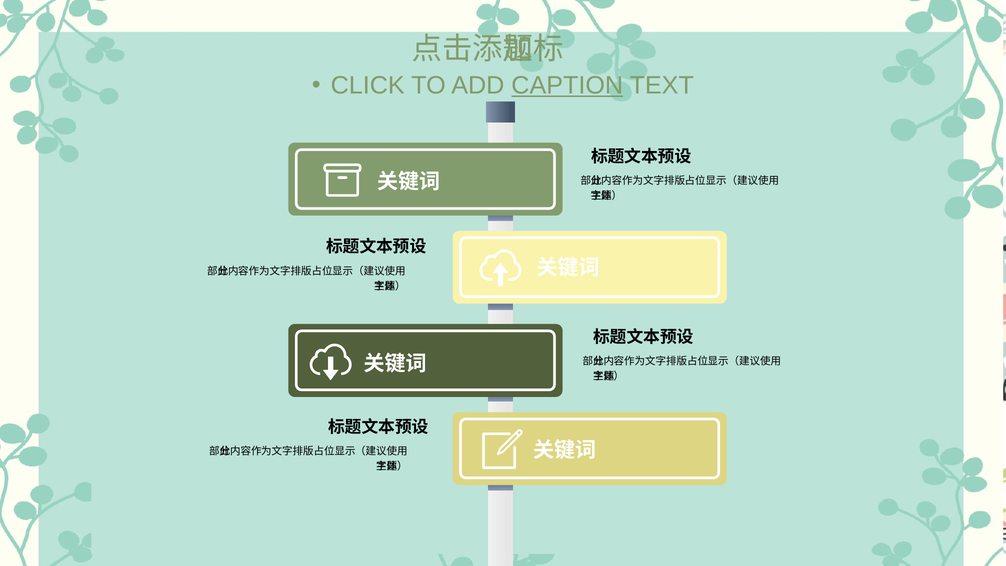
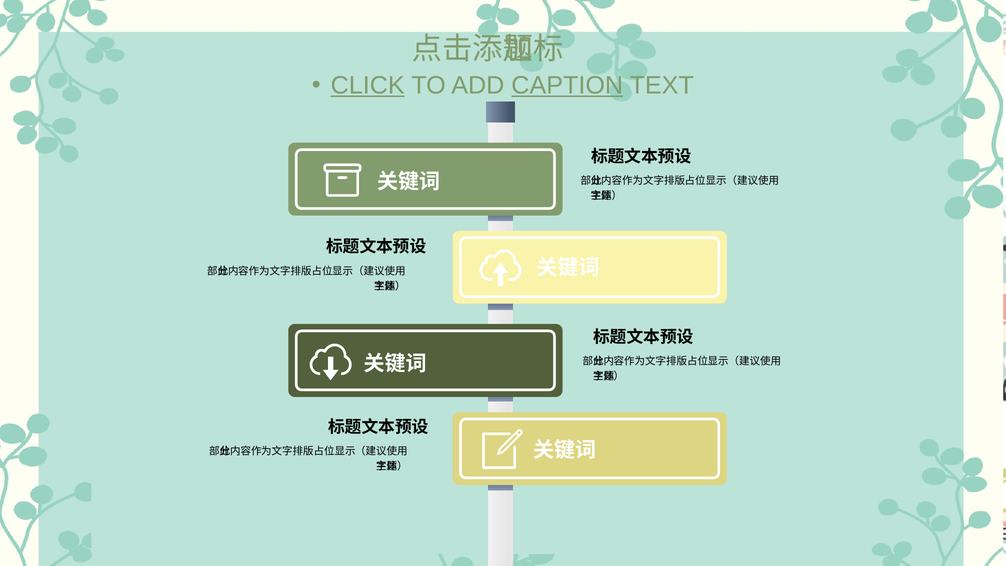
CLICK underline: none -> present (368, 85)
